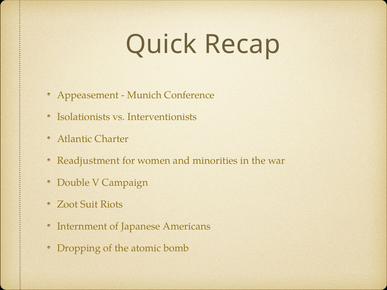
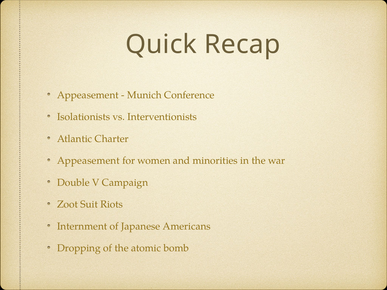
Readjustment: Readjustment -> Appeasement (88, 161)
